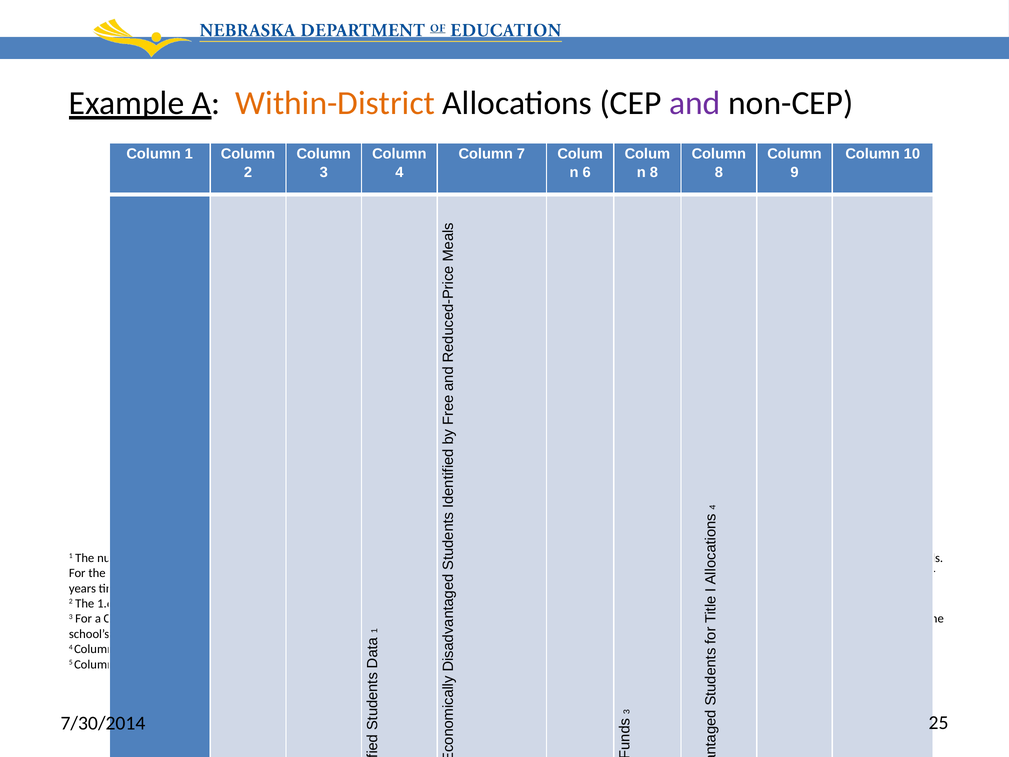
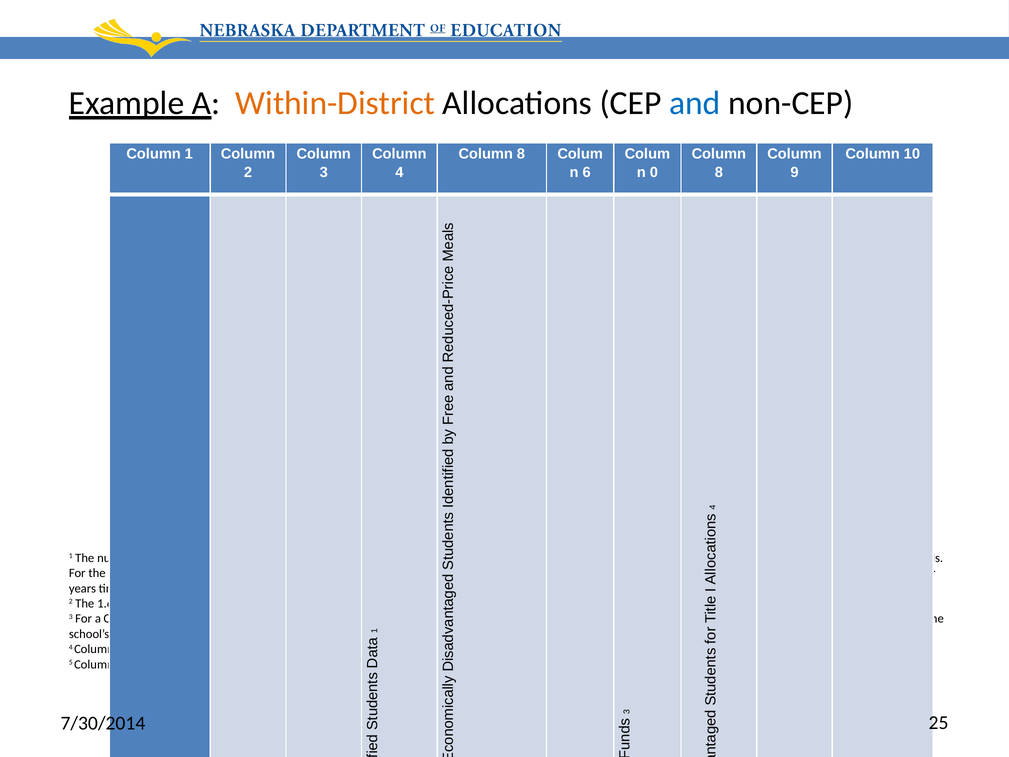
and colour: purple -> blue (695, 103)
7: 7 -> 8 (521, 154)
n 8: 8 -> 0 (654, 173)
